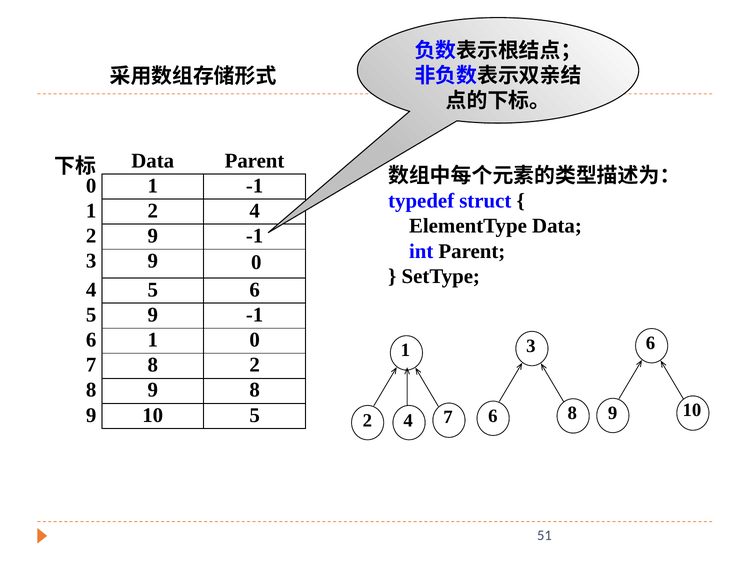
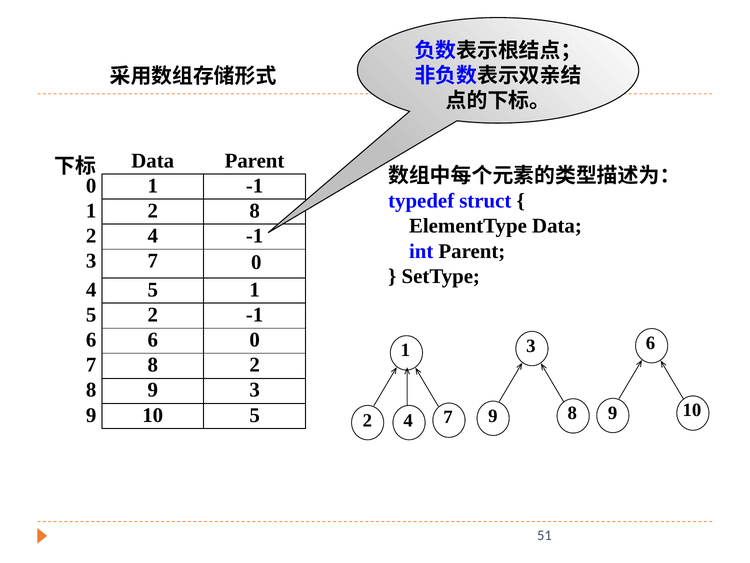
1 2 4: 4 -> 8 (255, 211)
9: 9 -> 4 (153, 236)
3 9: 9 -> 7 (153, 261)
5 6: 6 -> 1 (255, 290)
9: 9 -> 2 (153, 315)
6 1: 1 -> 6 (153, 340)
8 9 8: 8 -> 3 (255, 390)
7 6: 6 -> 9 (493, 416)
